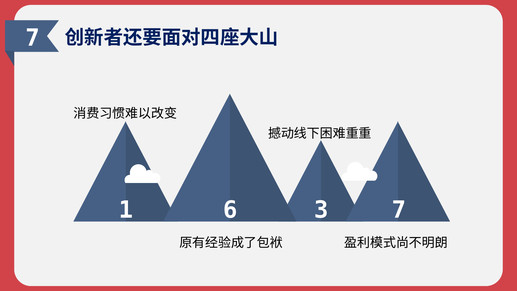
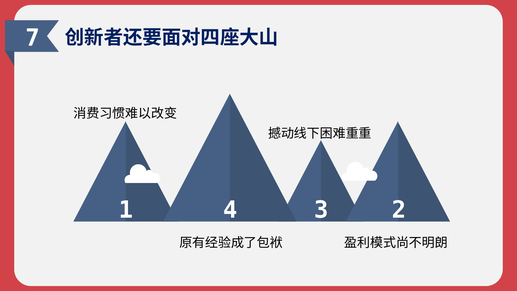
6: 6 -> 4 (230, 210)
3 7: 7 -> 2 (399, 210)
